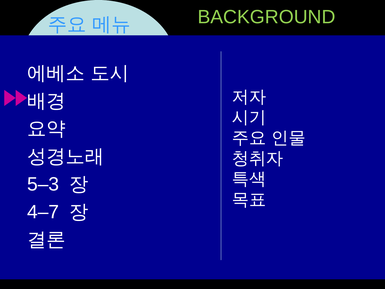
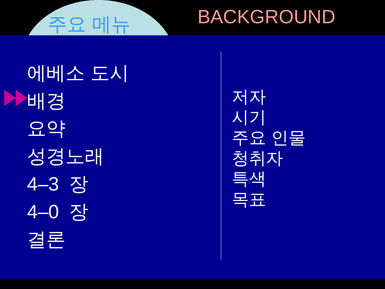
BACKGROUND colour: light green -> pink (267, 17)
5–3: 5–3 -> 4–3 (43, 184)
4–7: 4–7 -> 4–0 (43, 212)
